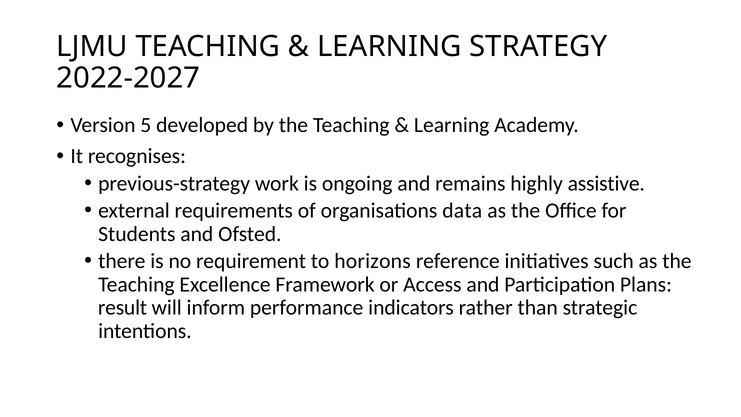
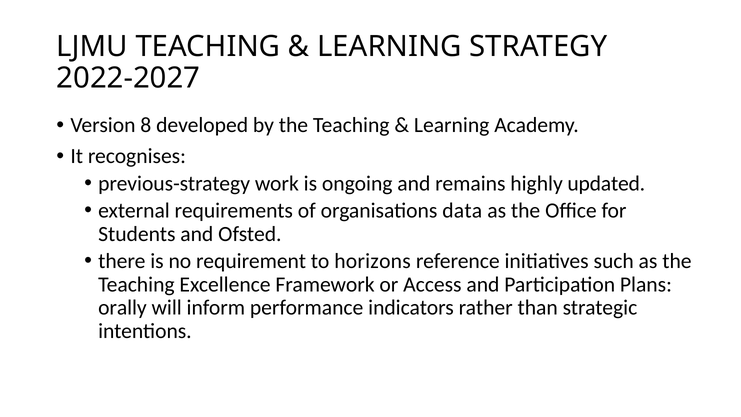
5: 5 -> 8 (146, 125)
assistive: assistive -> updated (606, 183)
result: result -> orally (122, 308)
